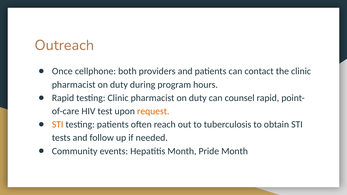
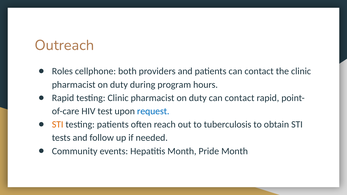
Once: Once -> Roles (62, 71)
duty can counsel: counsel -> contact (240, 98)
request colour: orange -> blue (153, 111)
